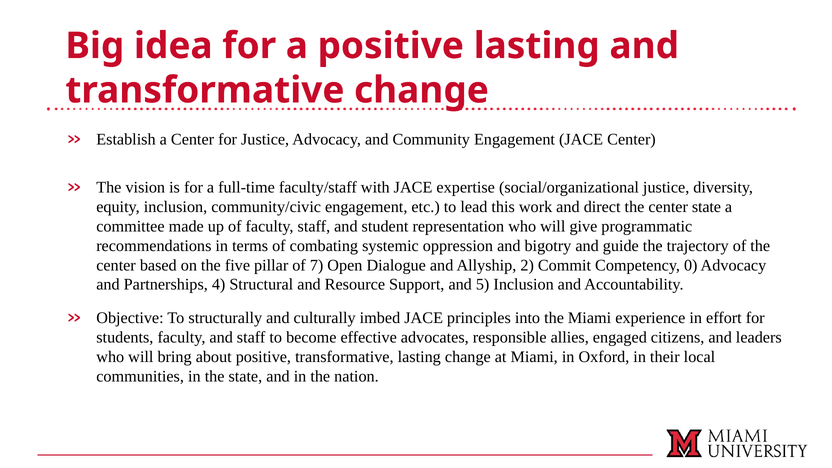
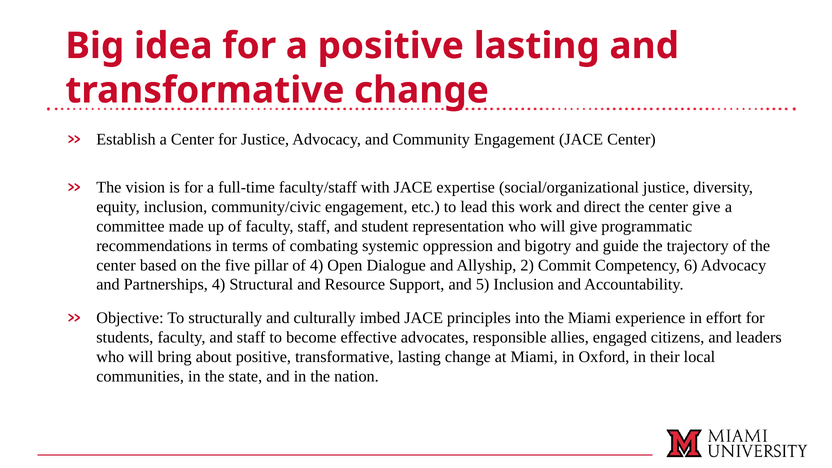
center state: state -> give (706, 207)
of 7: 7 -> 4 (317, 265)
0: 0 -> 6 (691, 265)
